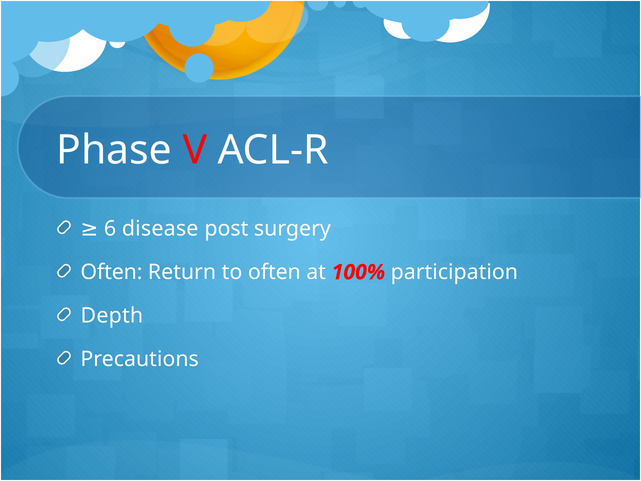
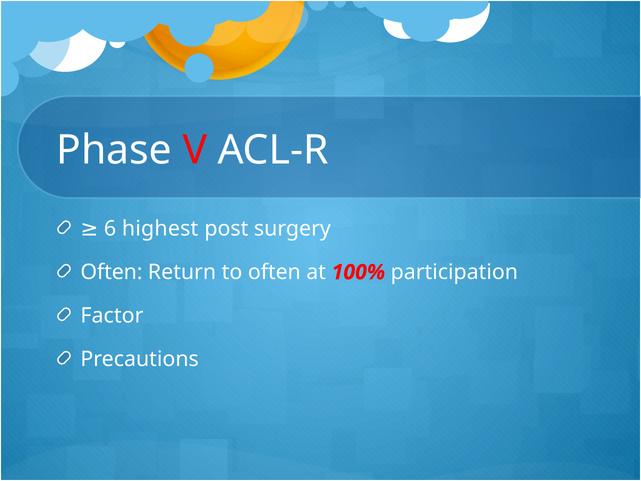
disease: disease -> highest (160, 229)
Depth: Depth -> Factor (112, 316)
